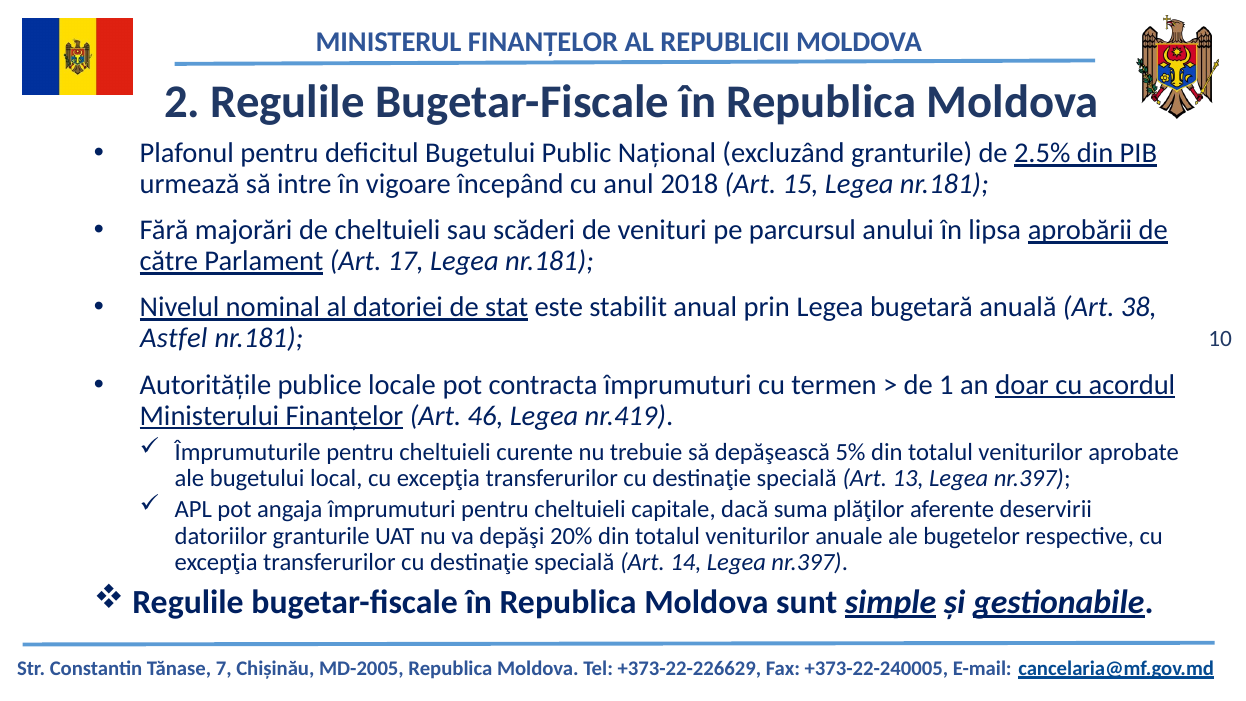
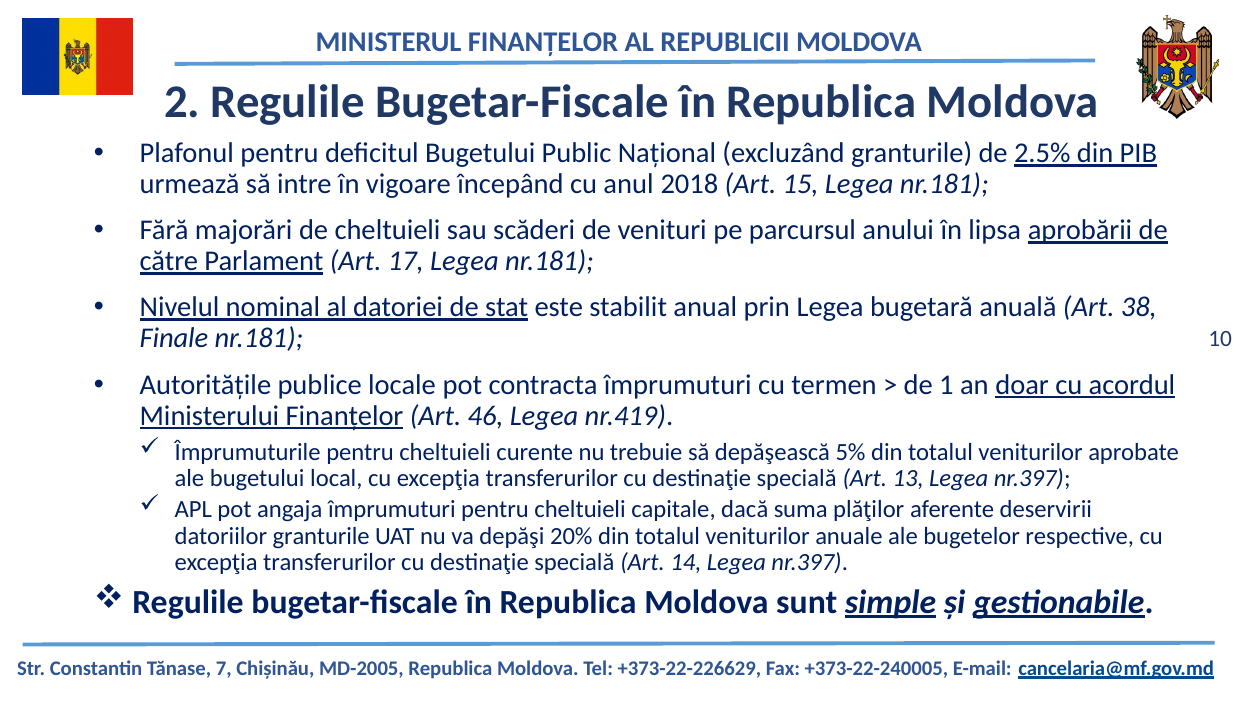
Astfel: Astfel -> Finale (174, 338)
